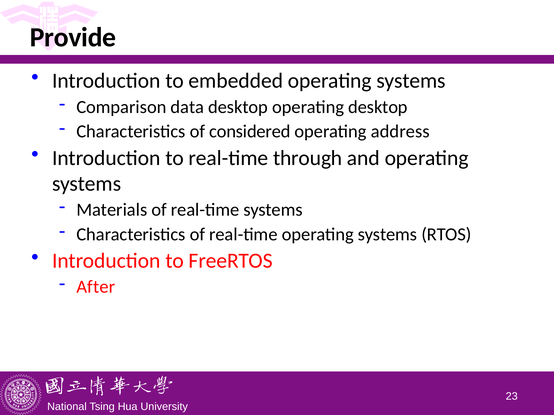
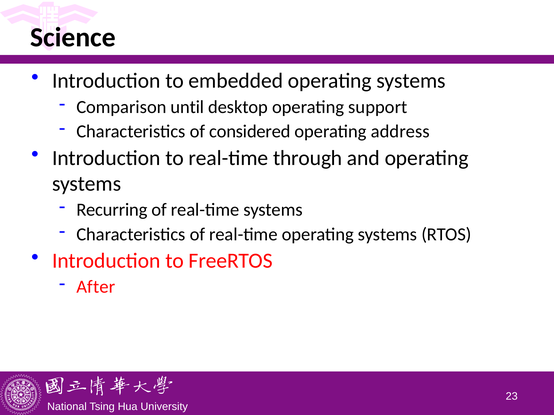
Provide: Provide -> Science (73, 37)
data: data -> until (187, 107)
operating desktop: desktop -> support (378, 107)
Materials: Materials -> Recurring (112, 210)
